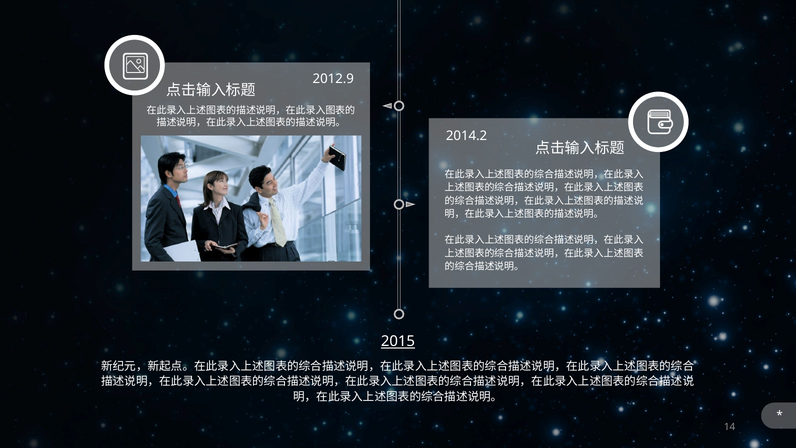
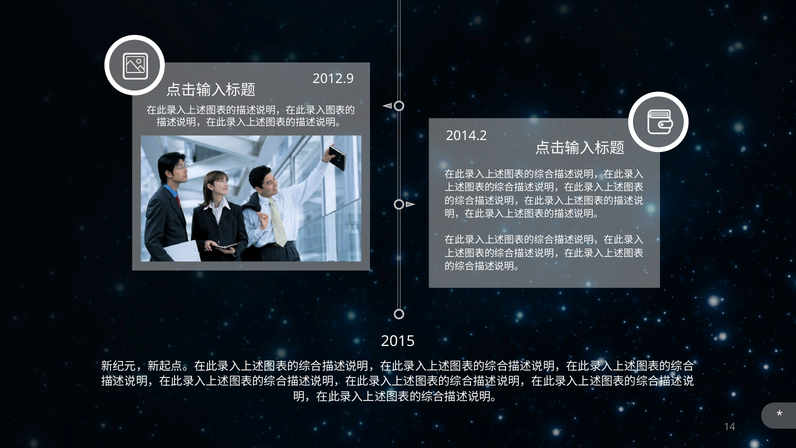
2015 underline: present -> none (398, 341)
